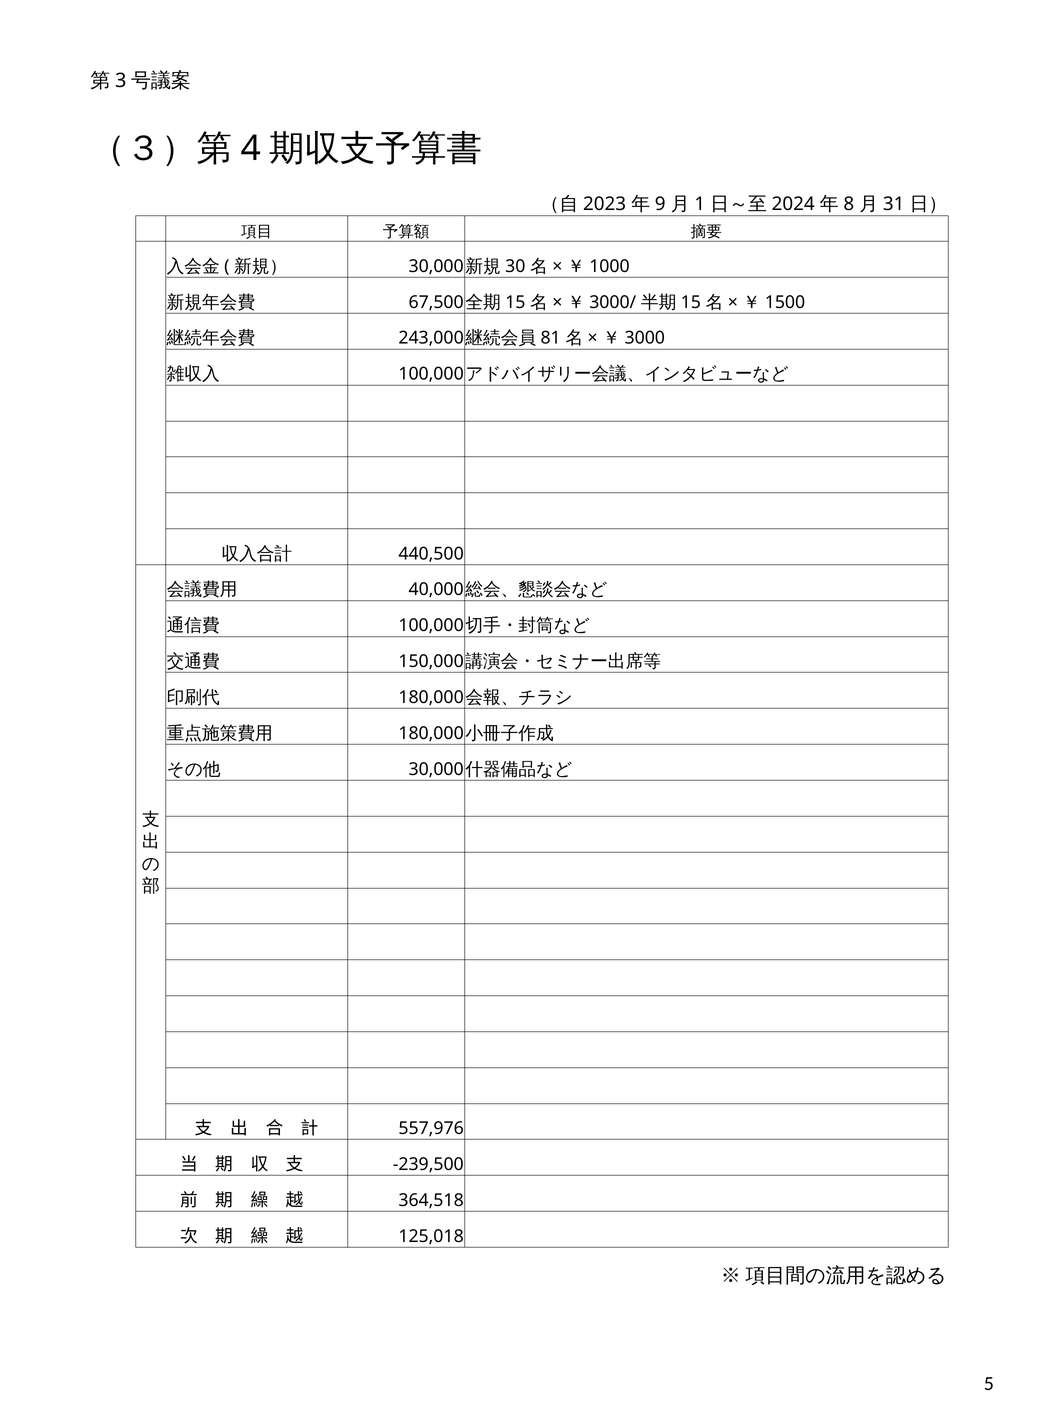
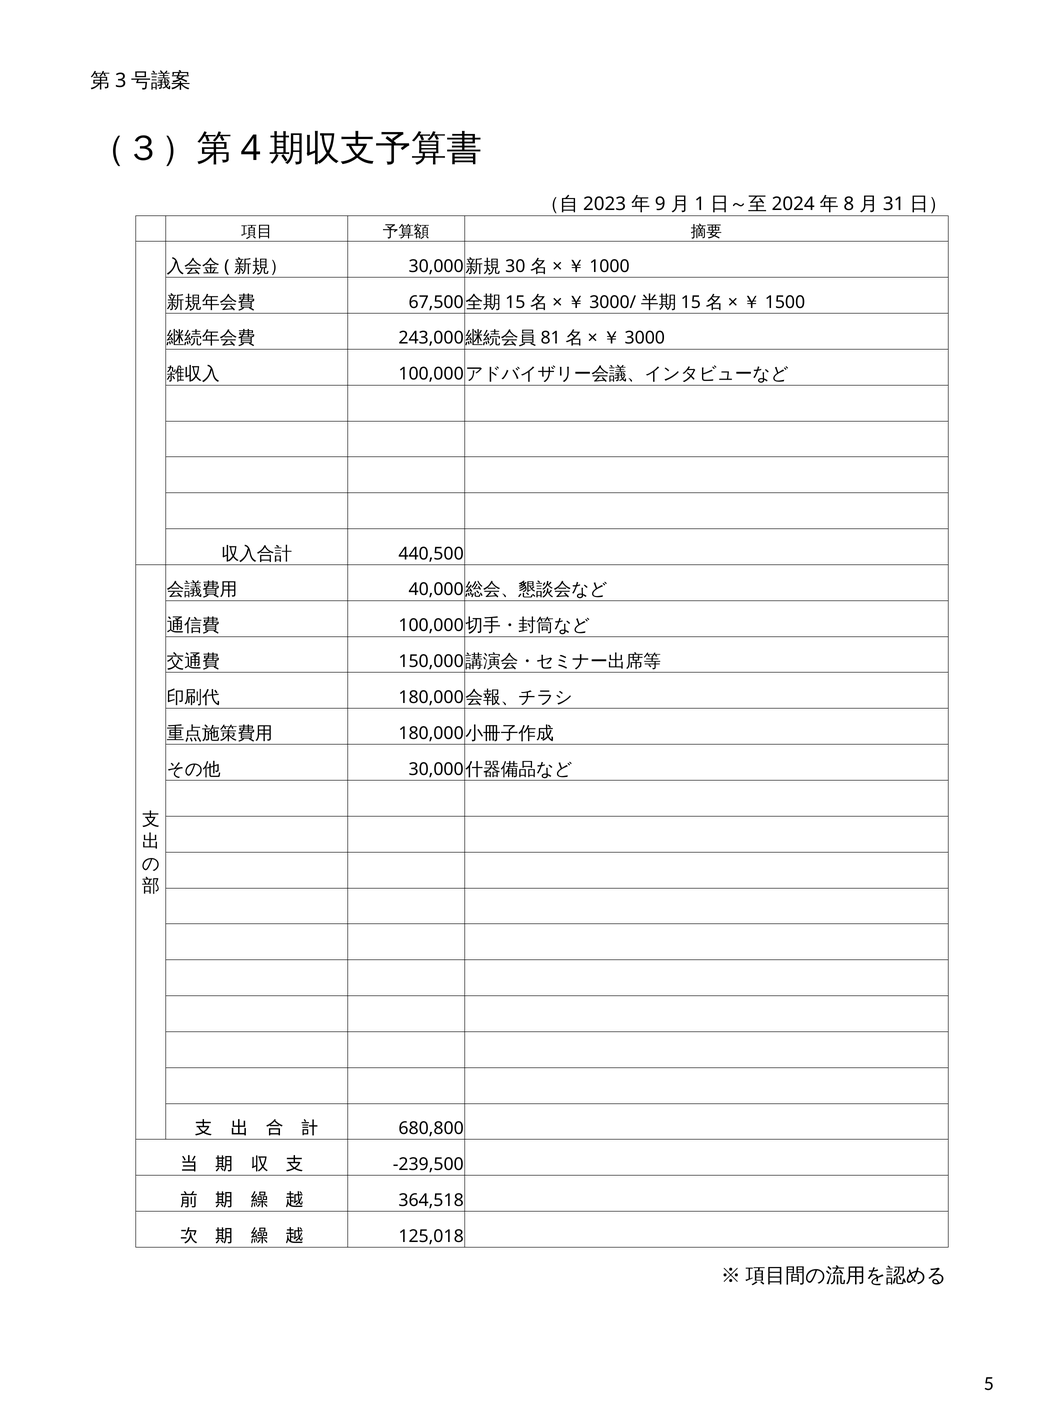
557,976: 557,976 -> 680,800 (431, 1128)
